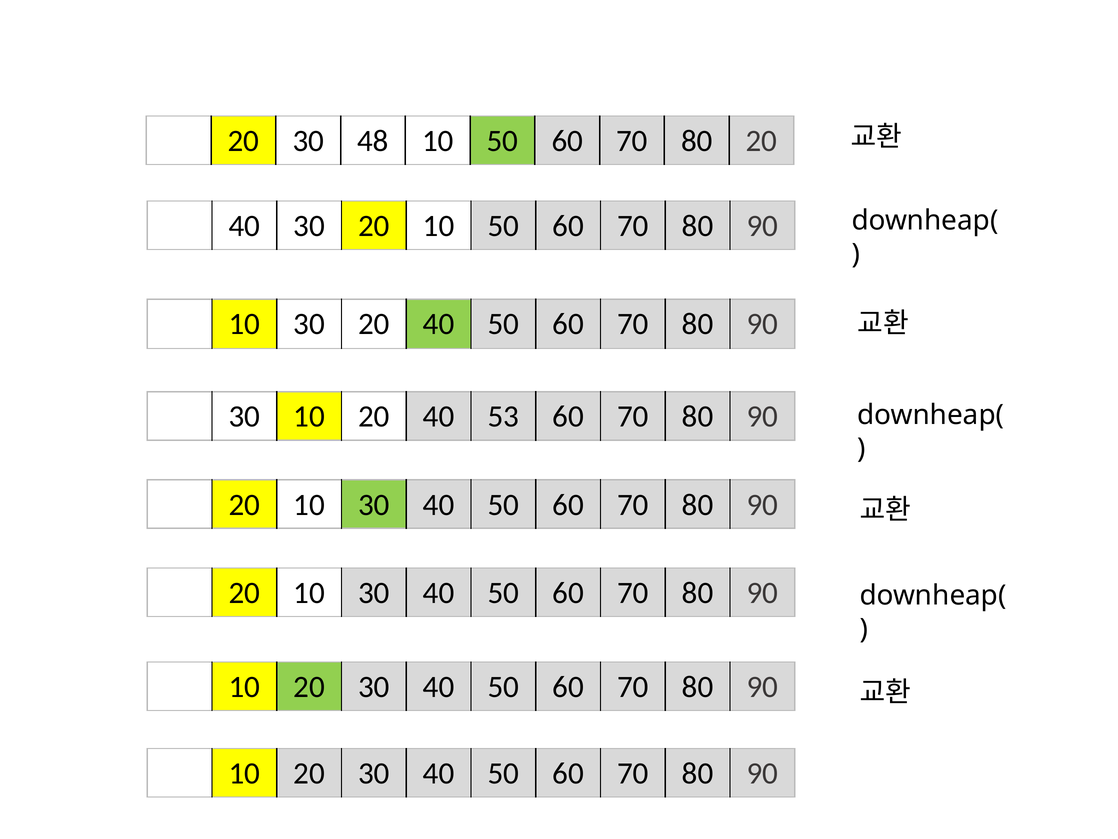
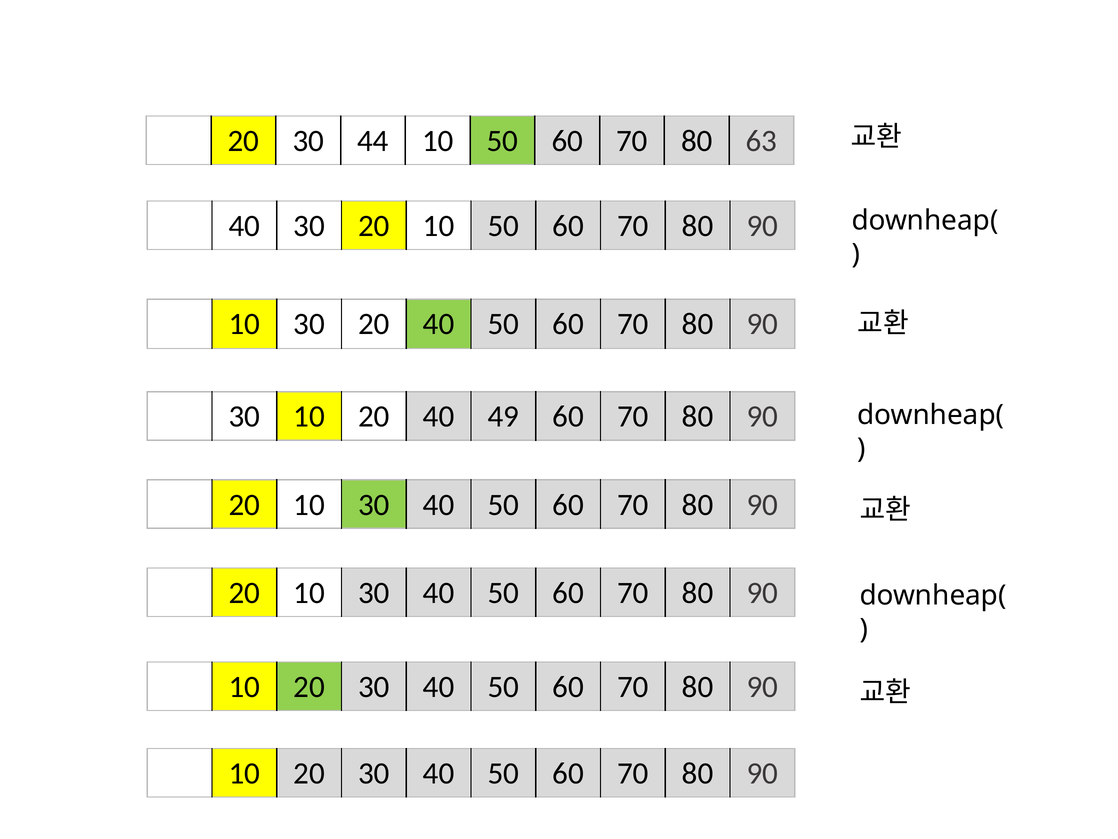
48: 48 -> 44 (373, 141)
80 20: 20 -> 63 (761, 141)
53: 53 -> 49 (503, 416)
